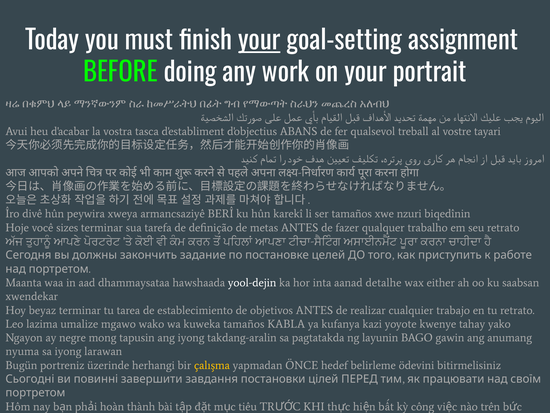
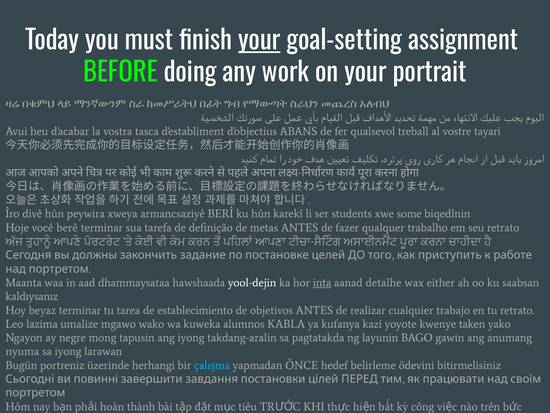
ser tamaños: tamaños -> students (352, 214)
nzuri: nzuri -> some (409, 214)
sizes: sizes -> berê (67, 227)
inta underline: none -> present (322, 282)
xwendekar: xwendekar -> kaldıysanız (32, 296)
kuweka tamaños: tamaños -> alumnos (244, 324)
tahay: tahay -> taken (472, 324)
çalışma colour: yellow -> light blue (212, 365)
